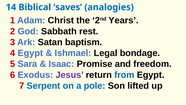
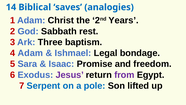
Satan: Satan -> Three (50, 42)
4 Egypt: Egypt -> Adam (30, 53)
from colour: blue -> purple (124, 75)
